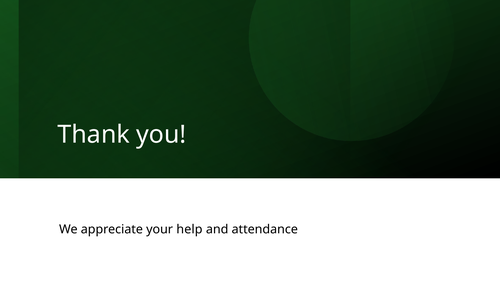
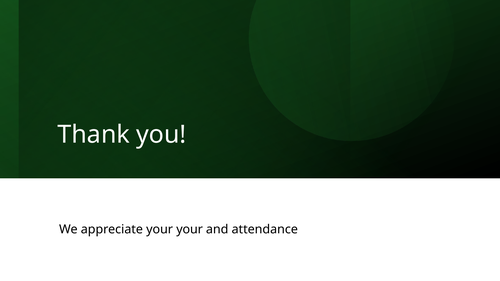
your help: help -> your (190, 230)
